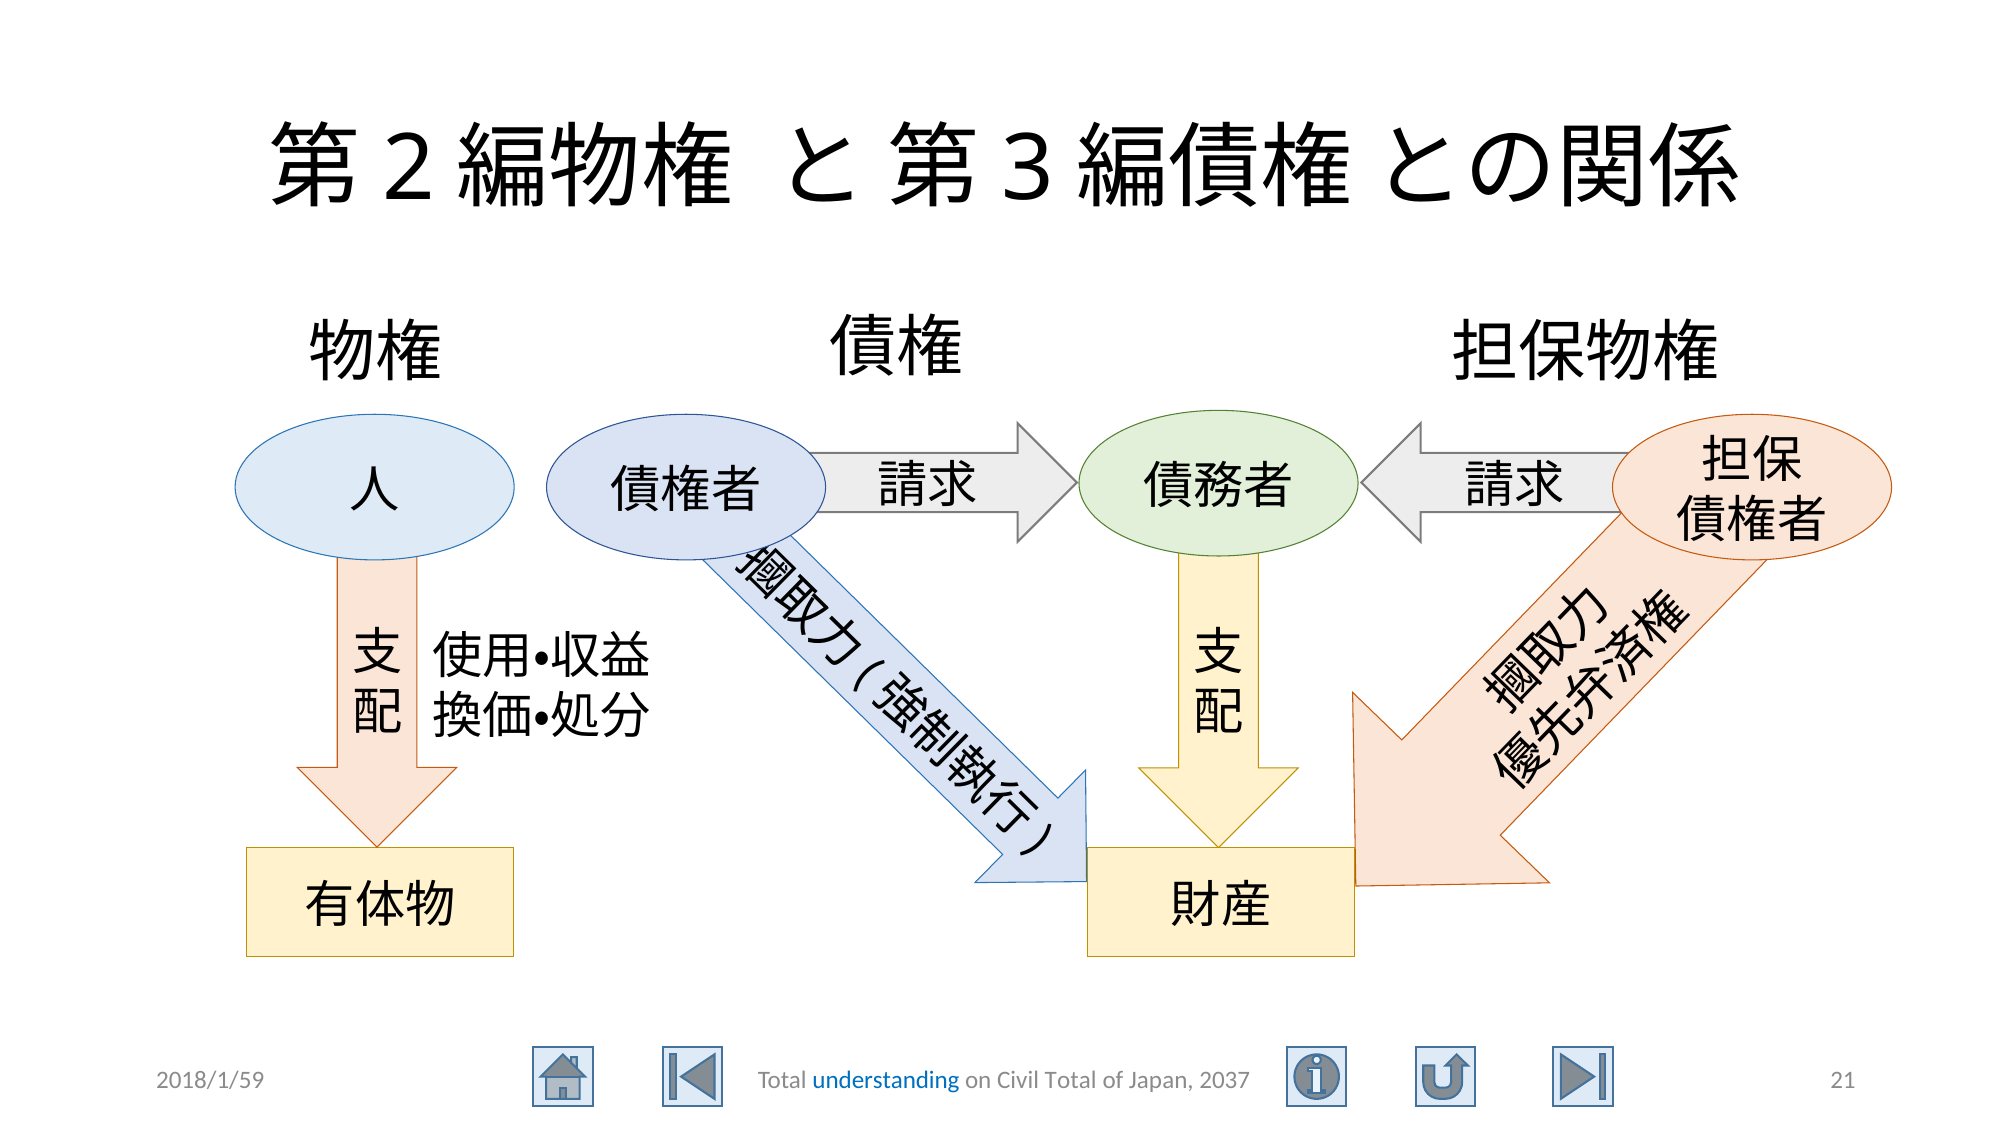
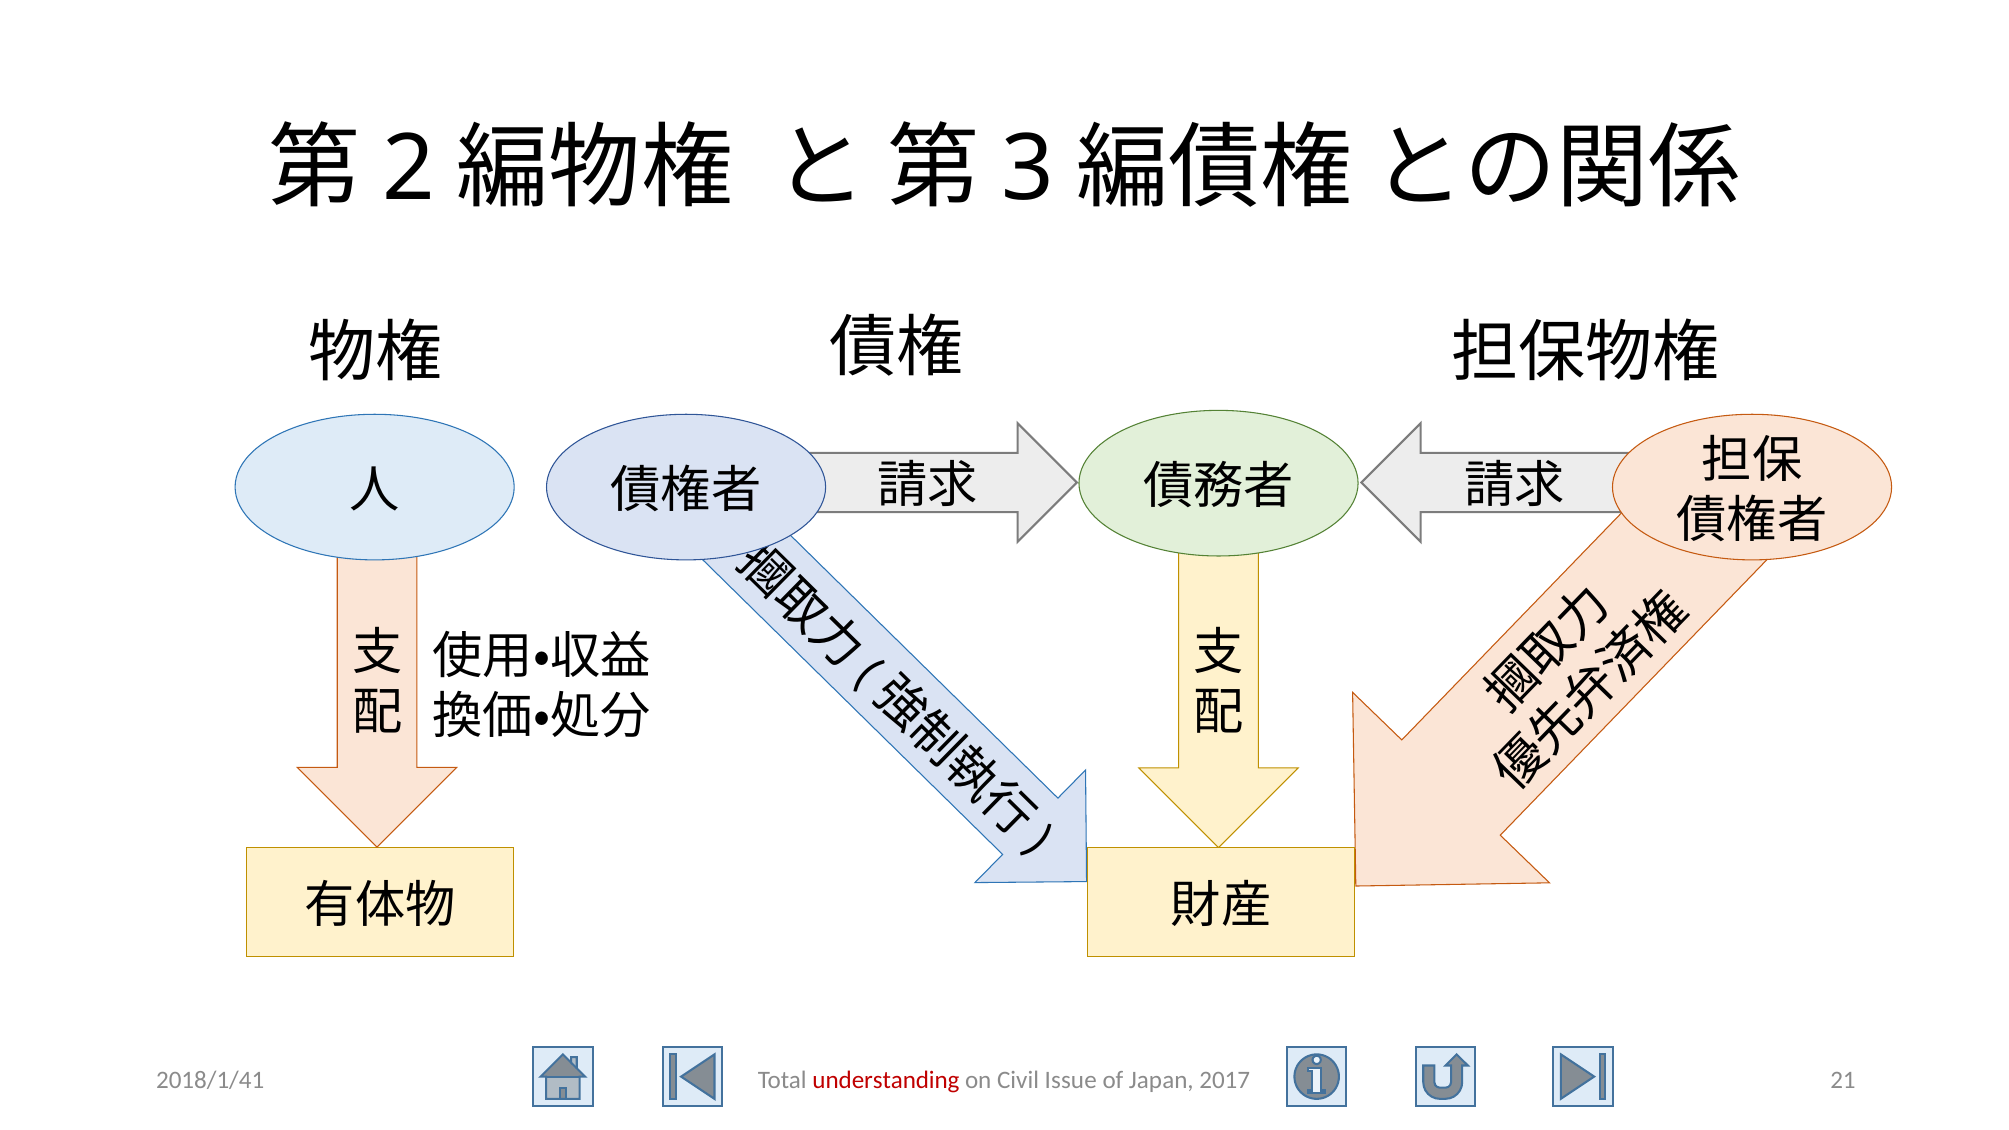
2018/1/59: 2018/1/59 -> 2018/1/41 (210, 1081)
understanding colour: blue -> red (886, 1081)
Civil Total: Total -> Issue (1071, 1081)
2037: 2037 -> 2017 (1225, 1081)
